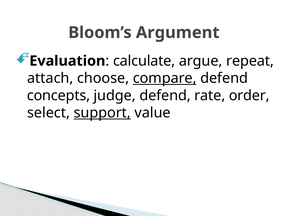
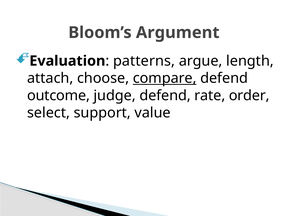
calculate: calculate -> patterns (144, 61)
repeat: repeat -> length (250, 61)
concepts: concepts -> outcome (58, 95)
support underline: present -> none (102, 113)
